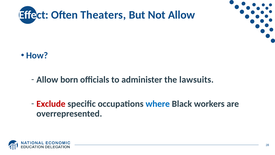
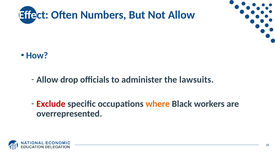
Theaters: Theaters -> Numbers (103, 15)
born: born -> drop (69, 79)
where colour: blue -> orange (158, 104)
